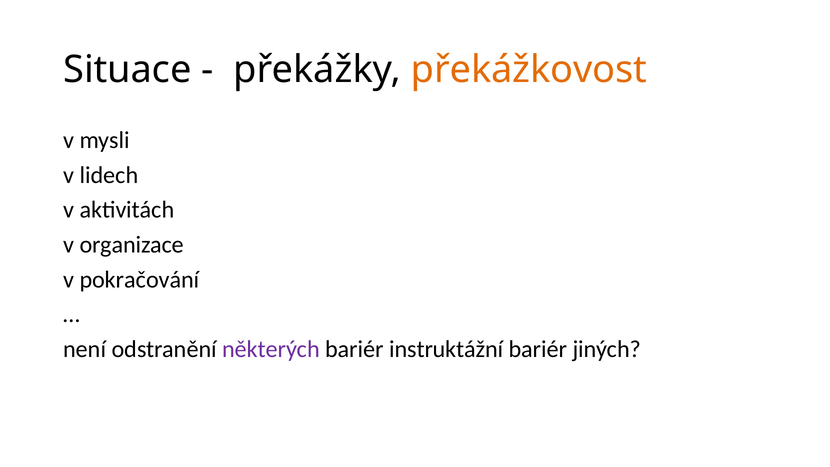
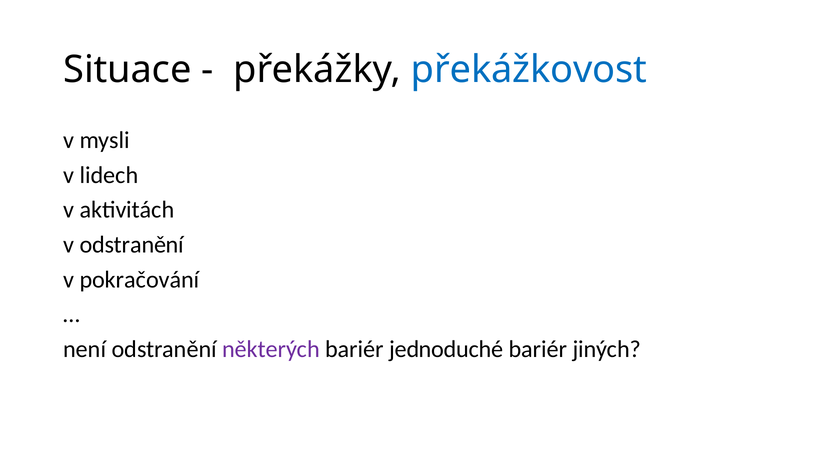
překážkovost colour: orange -> blue (529, 70)
v organizace: organizace -> odstranění (132, 245)
instruktážní: instruktážní -> jednoduché (446, 349)
